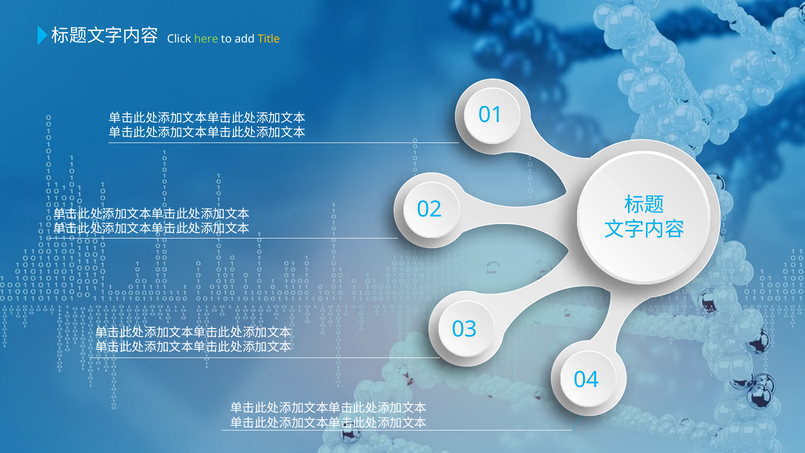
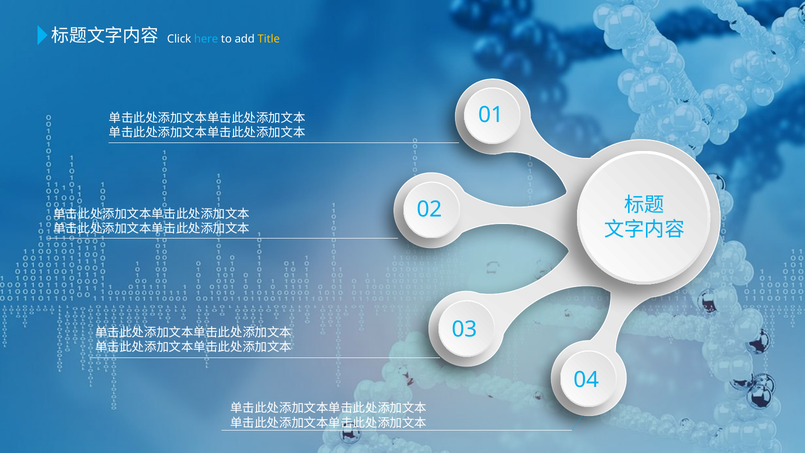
here colour: light green -> light blue (206, 39)
